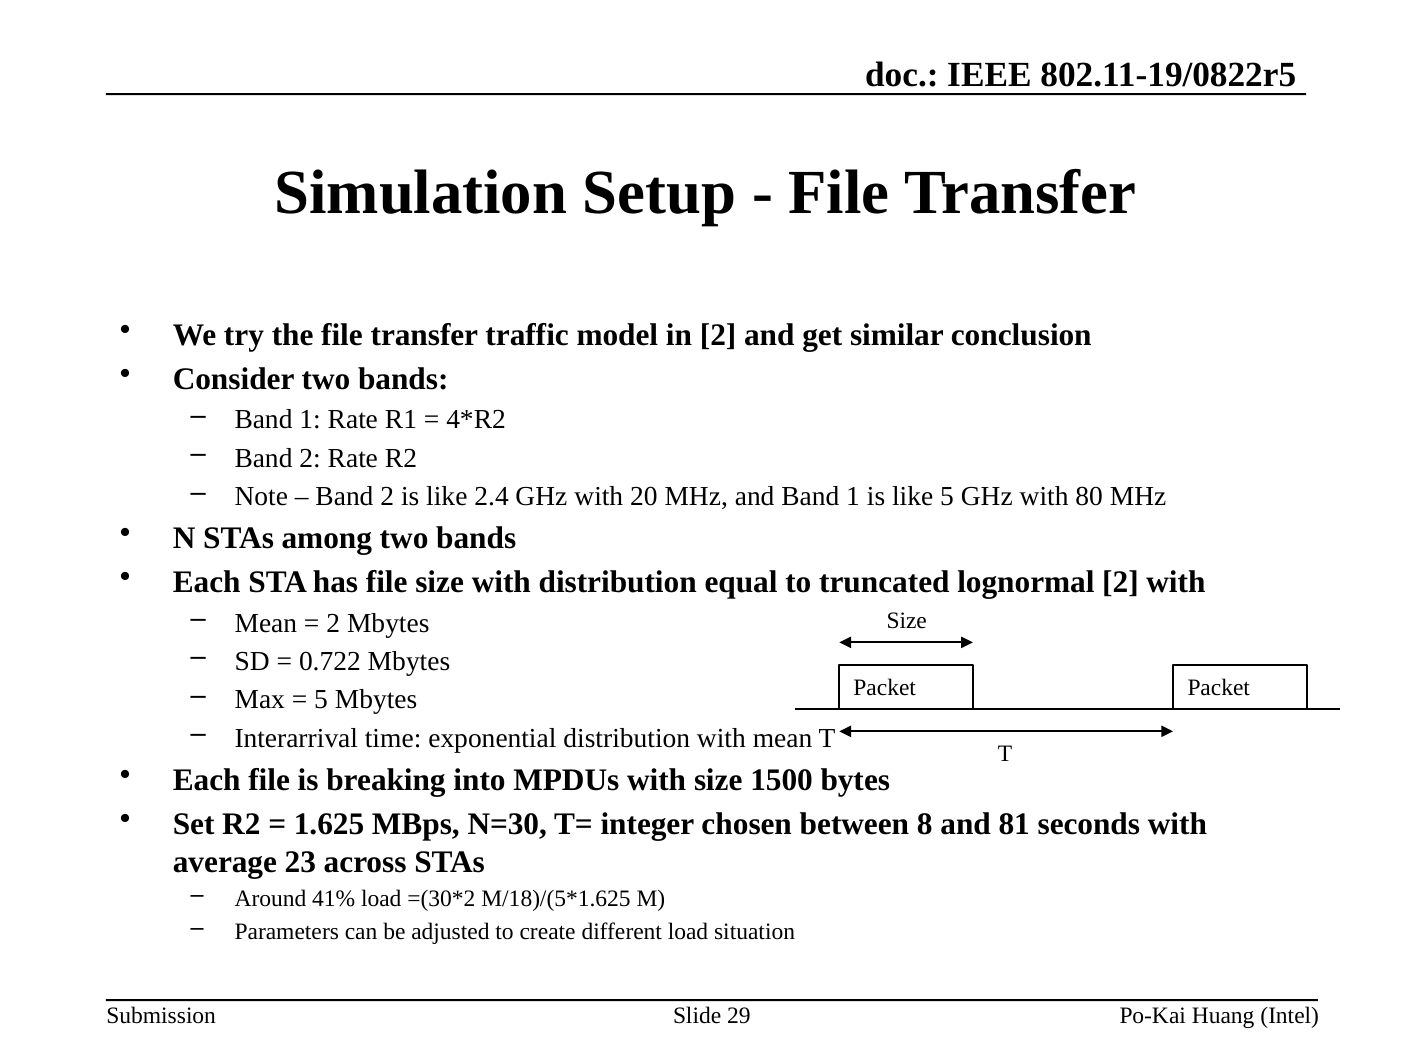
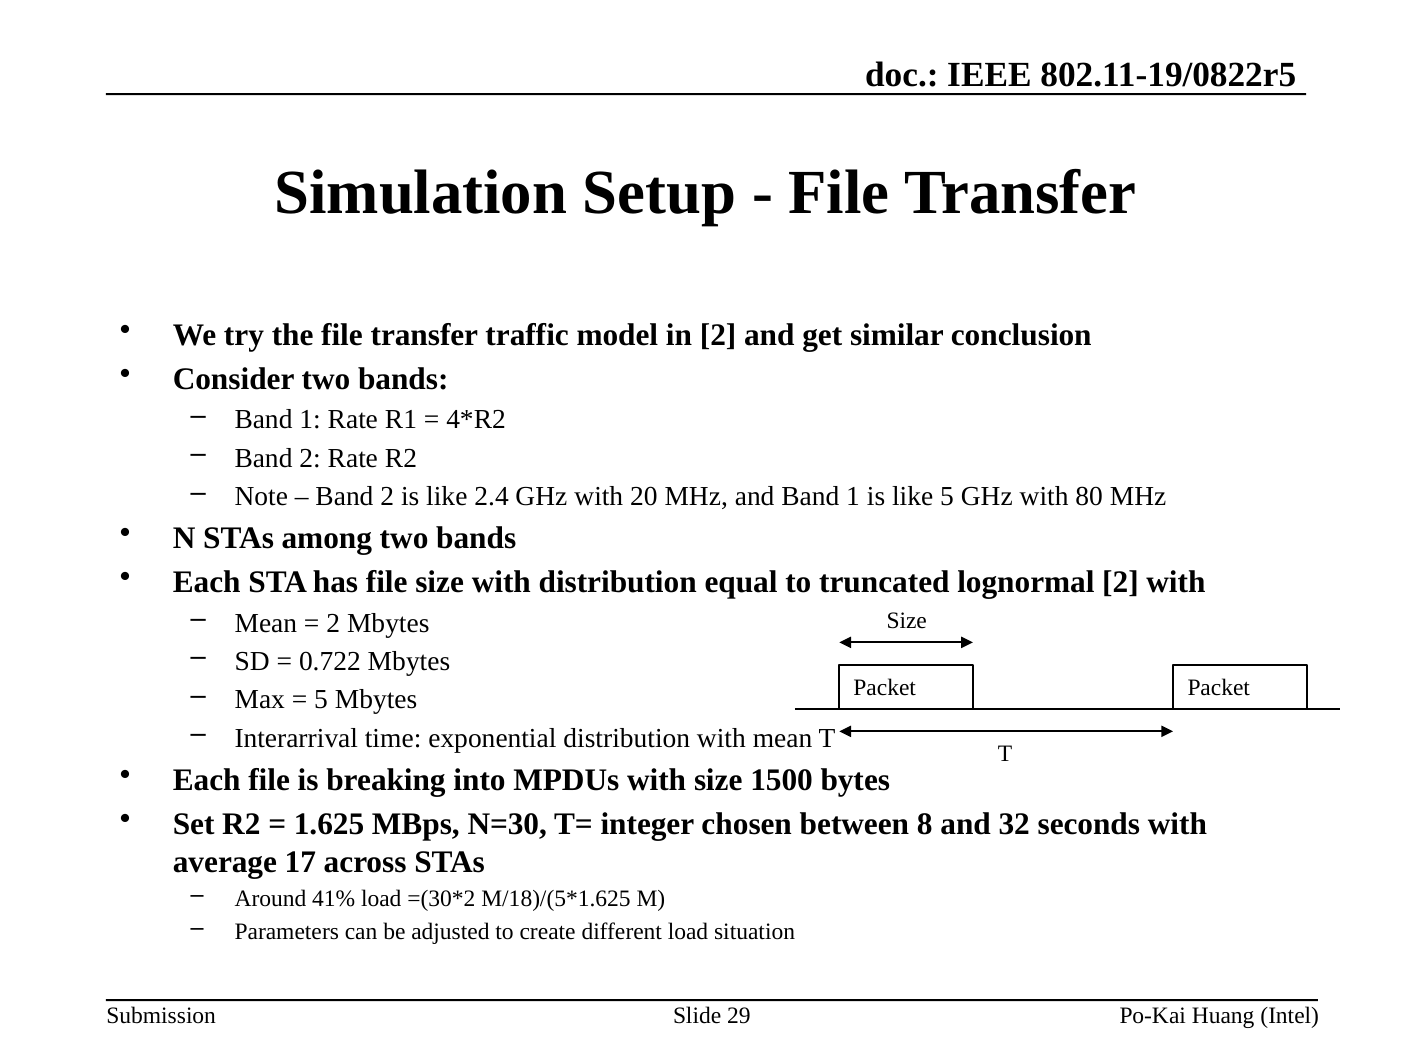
81: 81 -> 32 (1014, 824)
23: 23 -> 17 (300, 862)
